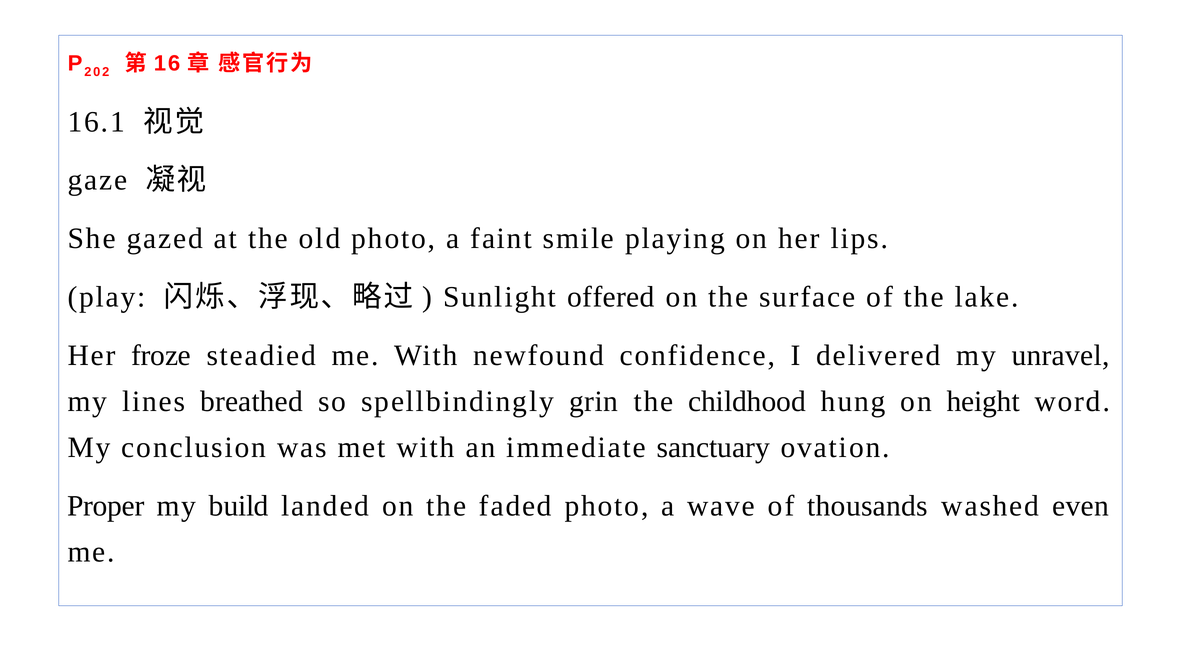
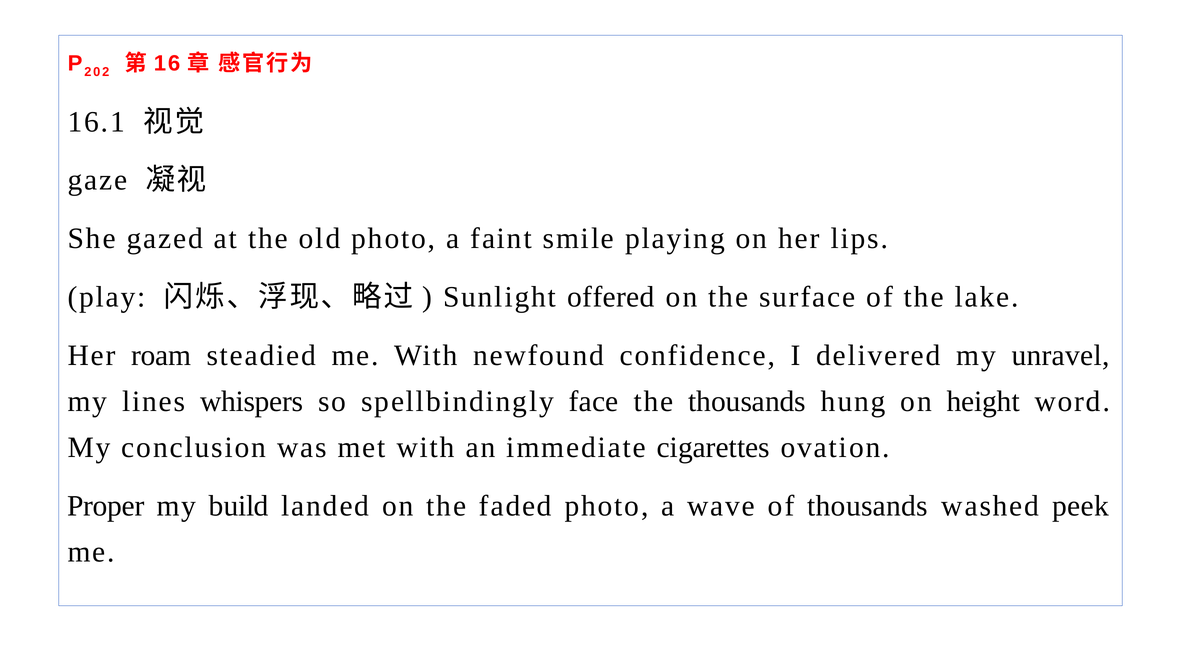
froze: froze -> roam (161, 355)
breathed: breathed -> whispers (252, 401)
grin: grin -> face (594, 401)
the childhood: childhood -> thousands (747, 401)
sanctuary: sanctuary -> cigarettes (713, 447)
even: even -> peek (1081, 506)
